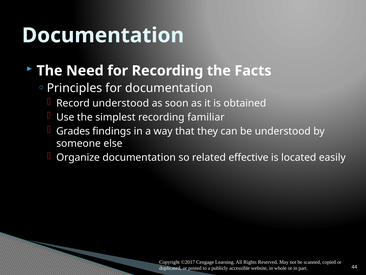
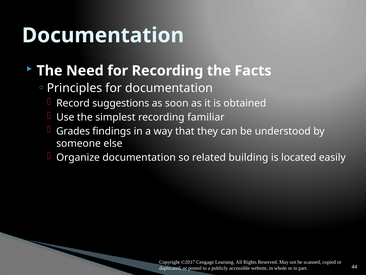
Record understood: understood -> suggestions (121, 103)
effective: effective -> building (248, 157)
